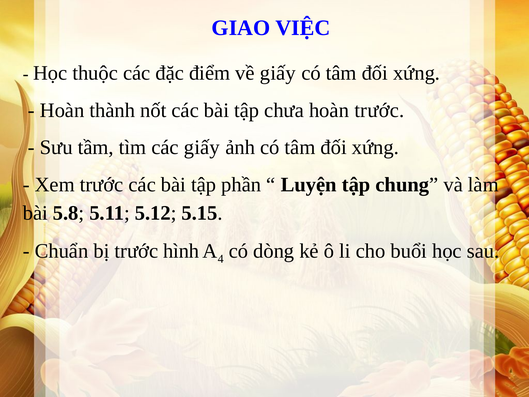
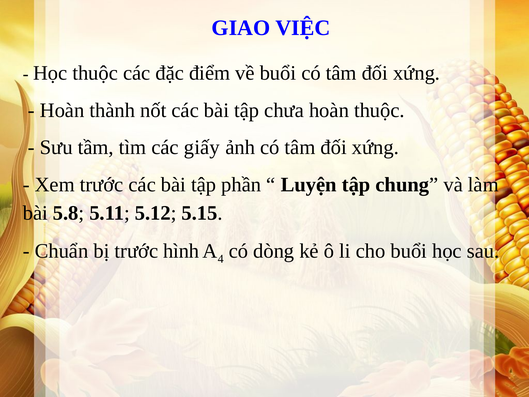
về giấy: giấy -> buổi (278, 73)
hoàn trước: trước -> thuộc (379, 110)
